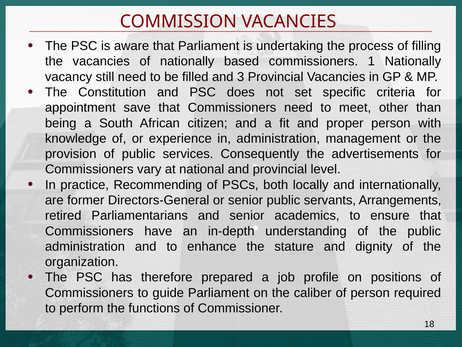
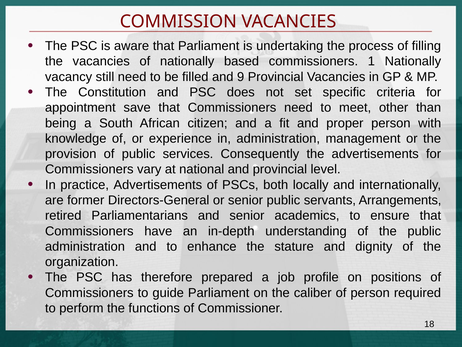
3: 3 -> 9 (241, 77)
practice Recommending: Recommending -> Advertisements (158, 185)
